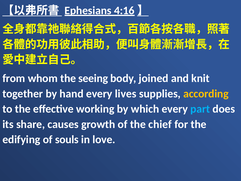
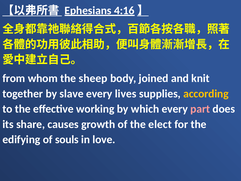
seeing: seeing -> sheep (93, 78)
hand: hand -> slave (72, 94)
part colour: light blue -> pink (200, 109)
chief: chief -> elect (160, 124)
